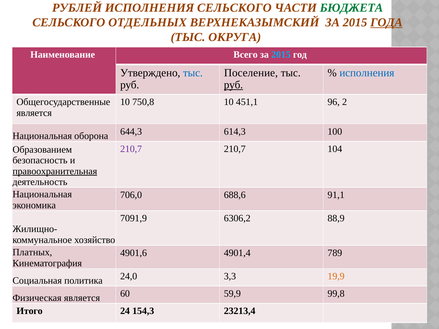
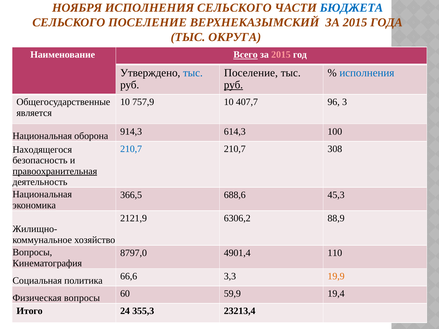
РУБЛЕЙ: РУБЛЕЙ -> НОЯБРЯ (77, 8)
БЮДЖЕТА colour: green -> blue (351, 8)
СЕЛЬСКОГО ОТДЕЛЬНЫХ: ОТДЕЛЬНЫХ -> ПОСЕЛЕНИЕ (148, 23)
ГОДА underline: present -> none (386, 23)
Всего underline: none -> present (246, 55)
2015 colour: light blue -> pink (281, 55)
750,8: 750,8 -> 757,9 (143, 102)
451,1: 451,1 -> 407,7 (247, 102)
2: 2 -> 3 (345, 102)
644,3: 644,3 -> 914,3 (131, 132)
210,7 colour: purple -> blue (131, 149)
104: 104 -> 308 (335, 149)
Образованием: Образованием -> Находящегося (42, 150)
706,0: 706,0 -> 366,5 (131, 195)
91,1: 91,1 -> 45,3 (336, 195)
7091,9: 7091,9 -> 2121,9 (134, 218)
Платных: Платных -> Вопросы (32, 253)
4901,6: 4901,6 -> 8797,0 (134, 253)
789: 789 -> 110 (335, 253)
24,0: 24,0 -> 66,6 (129, 276)
Физическая является: является -> вопросы (82, 298)
99,8: 99,8 -> 19,4 (336, 294)
154,3: 154,3 -> 355,3 (143, 311)
